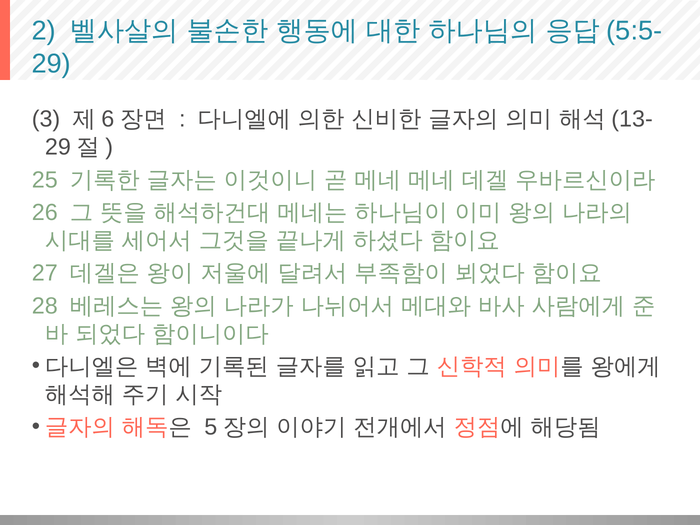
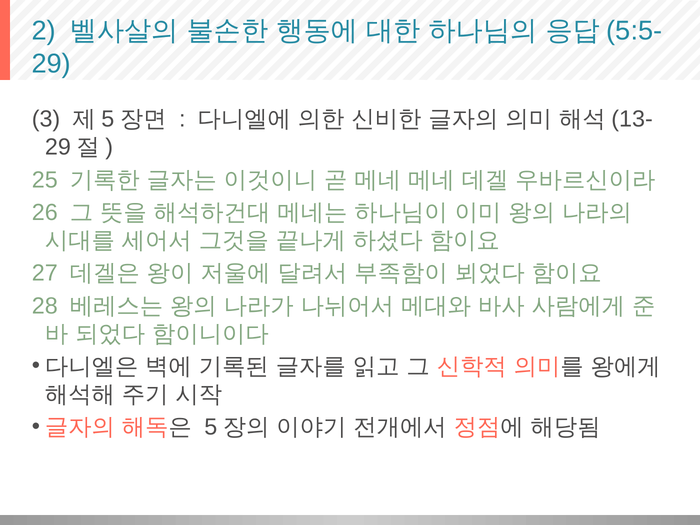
6: 6 -> 5 (108, 119)
